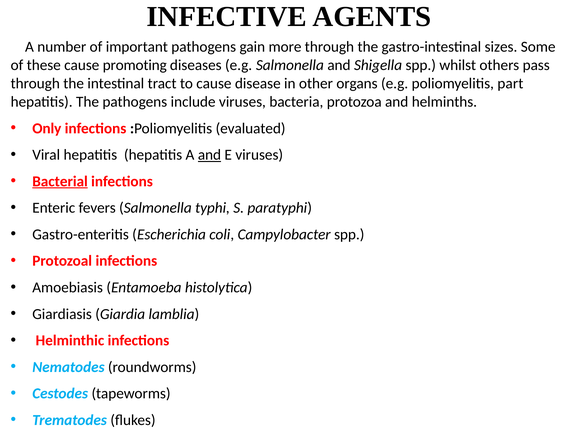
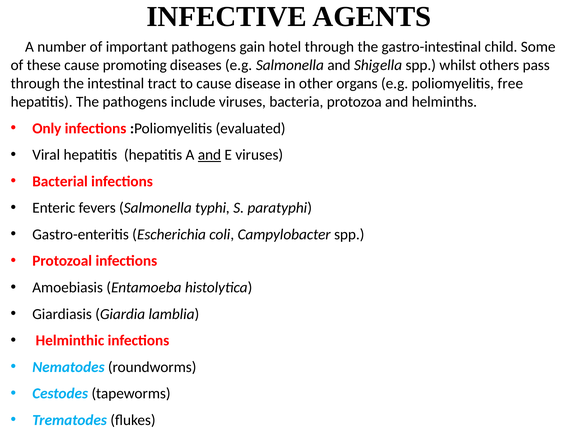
more: more -> hotel (285, 47)
sizes: sizes -> child (501, 47)
part: part -> free (510, 83)
Bacterial underline: present -> none (60, 181)
